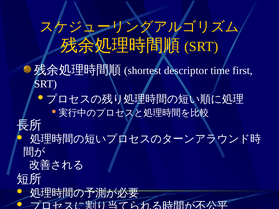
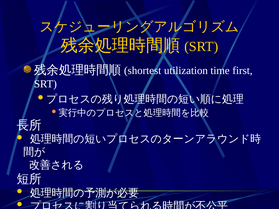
descriptor: descriptor -> utilization (186, 71)
